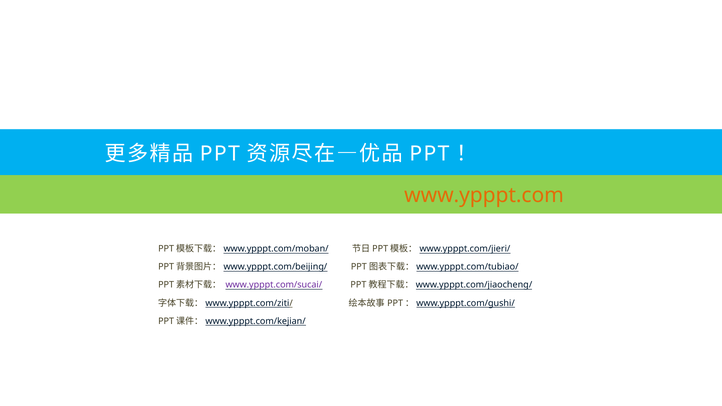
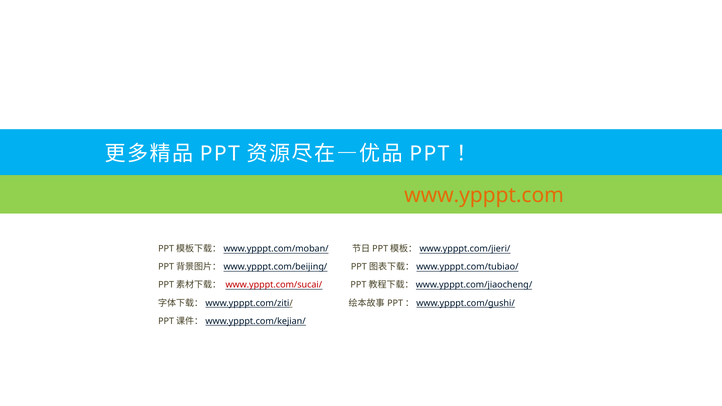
www.ypppt.com/sucai/ colour: purple -> red (274, 285)
